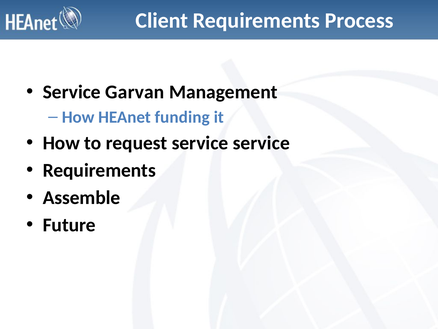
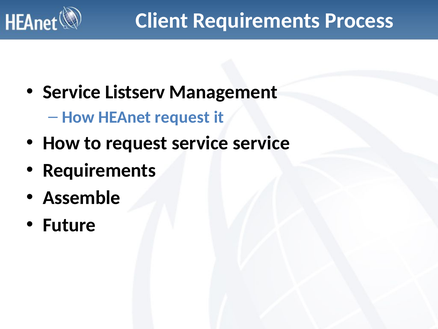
Garvan: Garvan -> Listserv (135, 92)
HEAnet funding: funding -> request (182, 117)
